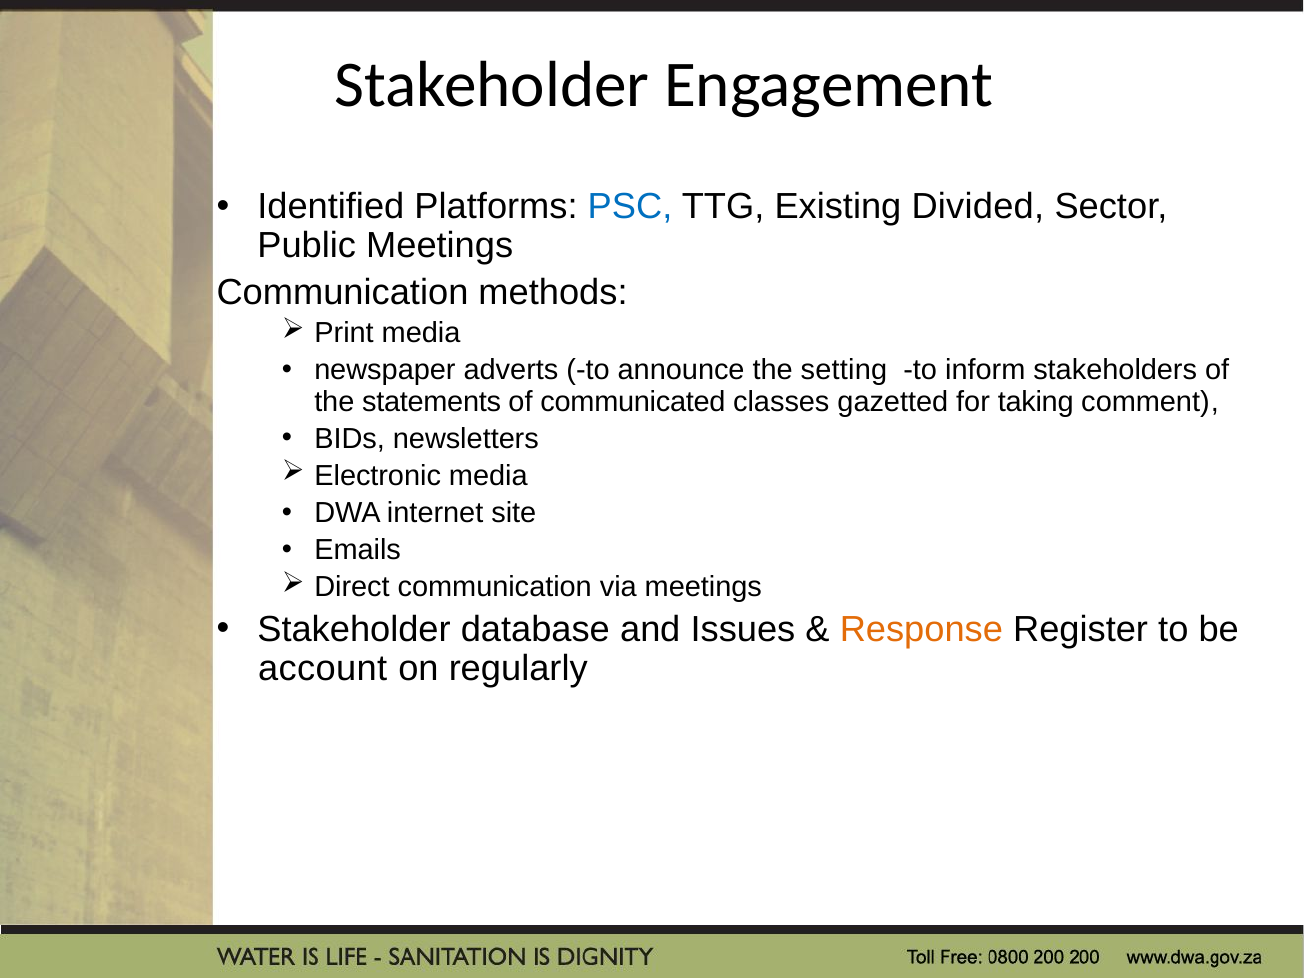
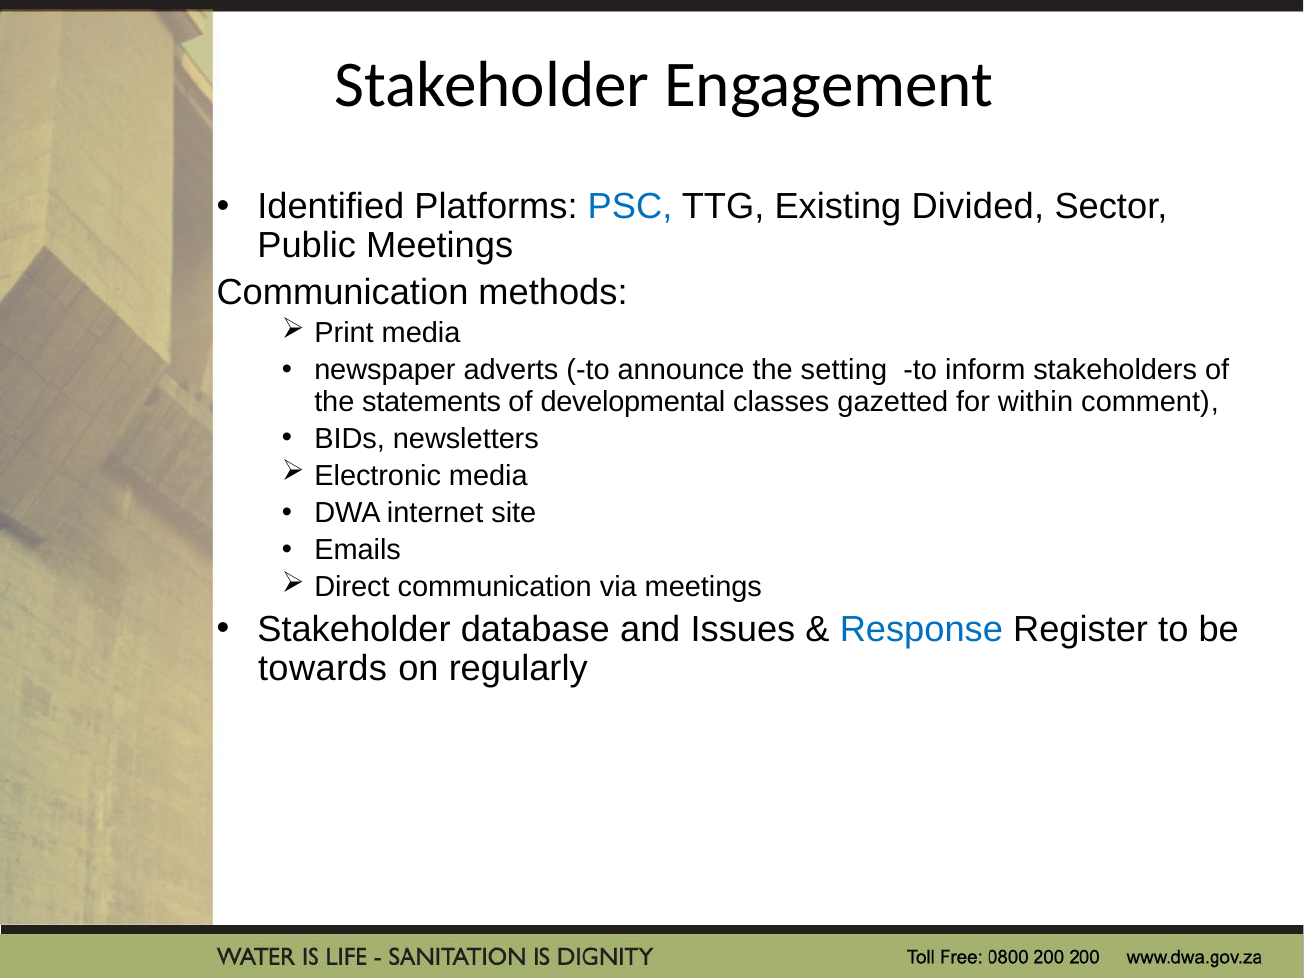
communicated: communicated -> developmental (633, 402)
taking: taking -> within (1035, 402)
Response colour: orange -> blue (921, 629)
account: account -> towards (323, 668)
